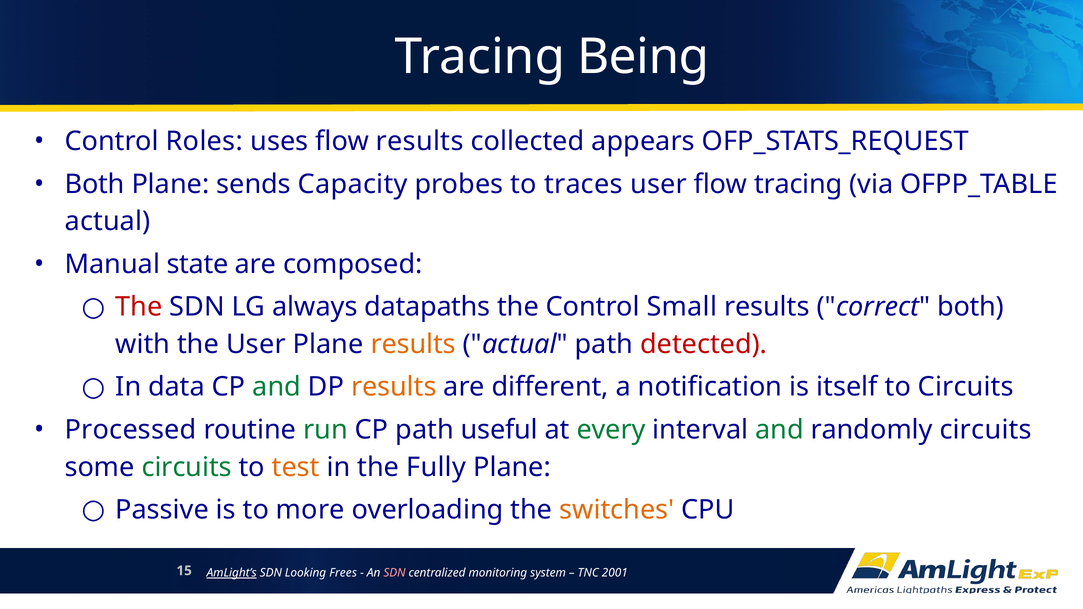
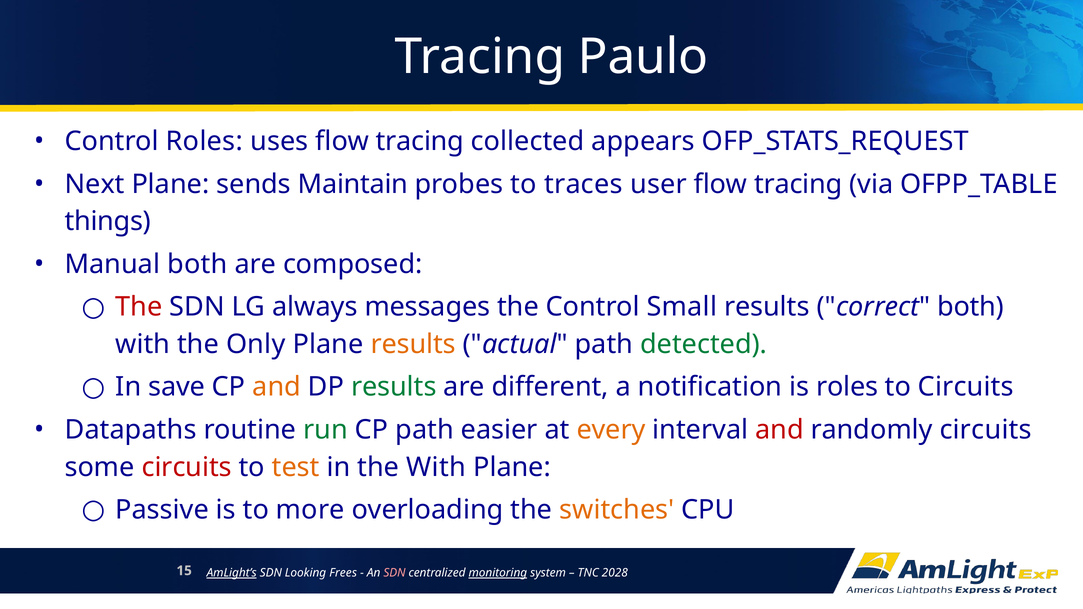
Being: Being -> Paulo (643, 57)
uses flow results: results -> tracing (420, 141)
Both: Both -> Next (95, 184)
Capacity: Capacity -> Maintain (353, 184)
actual: actual -> things (108, 221)
Manual state: state -> both (197, 264)
datapaths: datapaths -> messages (427, 307)
the User: User -> Only (256, 344)
detected colour: red -> green (704, 344)
data: data -> save (177, 387)
and colour: green -> orange (277, 387)
results colour: orange -> green (394, 387)
is itself: itself -> roles (847, 387)
Processed: Processed -> Datapaths (131, 430)
useful: useful -> easier (499, 430)
every colour: green -> orange (611, 430)
and colour: green -> red (780, 430)
circuits colour: green -> red (187, 467)
the Fully: Fully -> With (436, 467)
monitoring underline: none -> present (498, 573)
2001: 2001 -> 2028 (615, 573)
